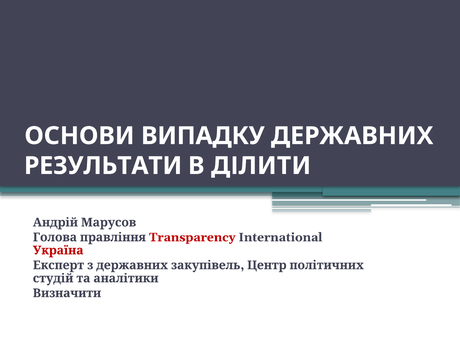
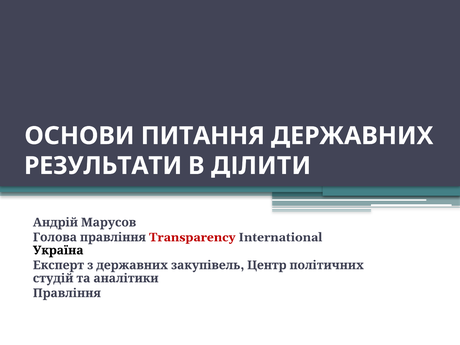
ВИПАДКУ: ВИПАДКУ -> ПИТАННЯ (203, 136)
Україна colour: red -> black (58, 250)
Визначити: Визначити -> Правління (67, 293)
